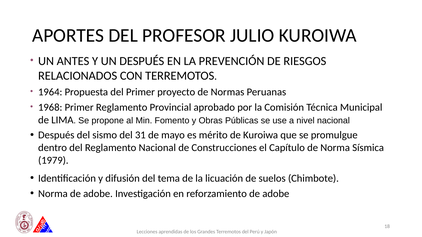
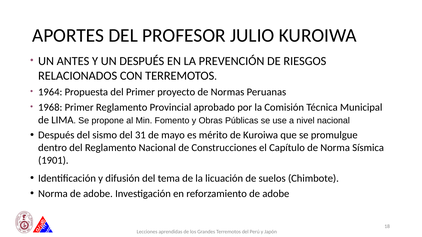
1979: 1979 -> 1901 (53, 161)
